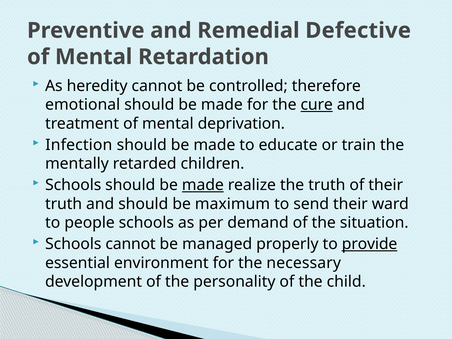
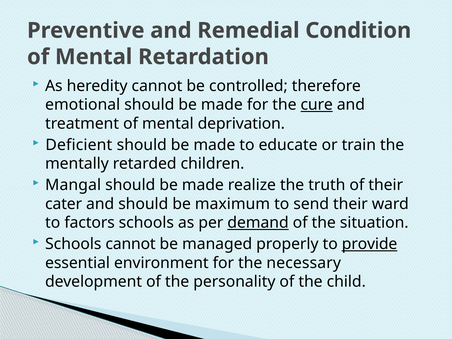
Defective: Defective -> Condition (358, 31)
Infection: Infection -> Deficient (79, 145)
Schools: Schools -> Mangal (73, 185)
made underline: present -> none (203, 185)
truth: truth -> cater (64, 204)
people: people -> factors (90, 223)
demand underline: none -> present (258, 223)
